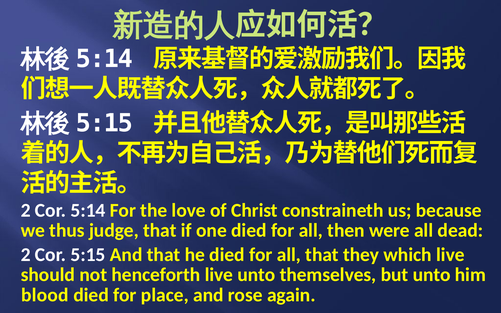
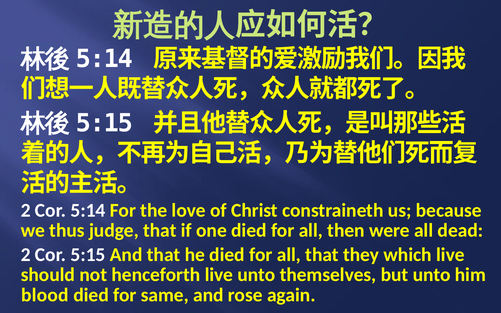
place: place -> same (165, 295)
